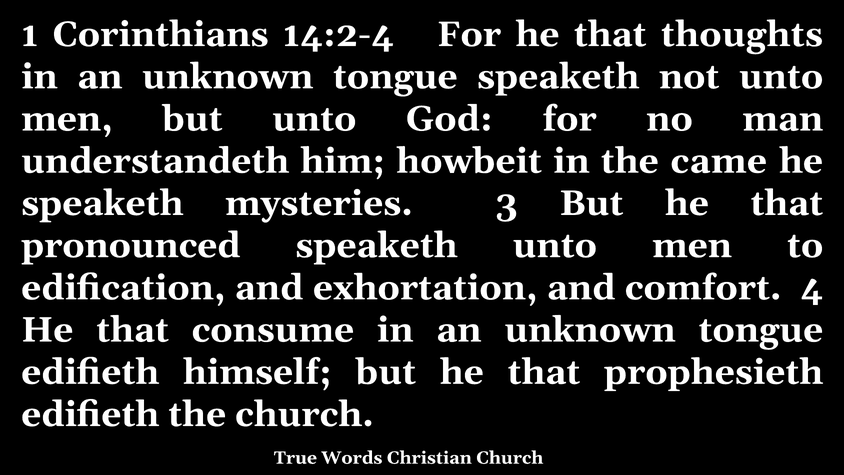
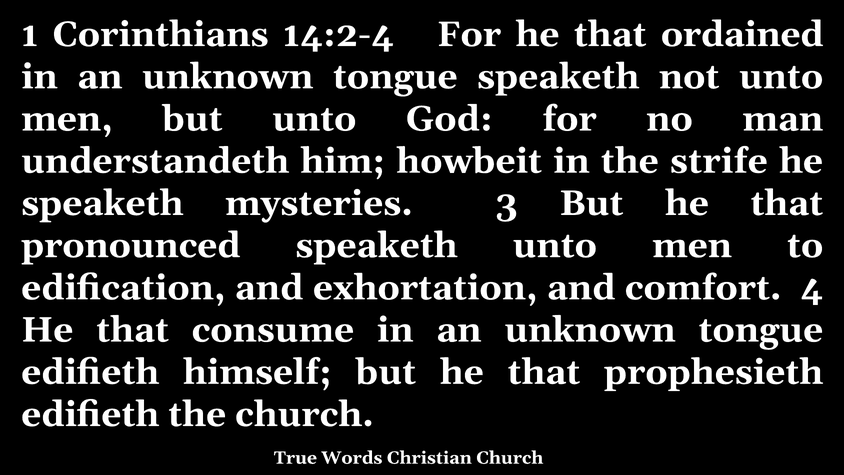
thoughts: thoughts -> ordained (742, 34)
came: came -> strife (719, 161)
